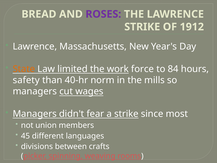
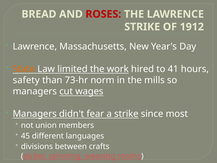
ROSES colour: purple -> red (103, 14)
force: force -> hired (143, 69)
84: 84 -> 41 (173, 69)
40-hr: 40-hr -> 73-hr (76, 80)
